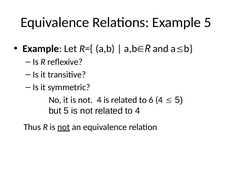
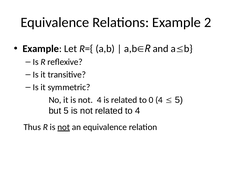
Example 5: 5 -> 2 (208, 22)
6: 6 -> 0 (151, 100)
